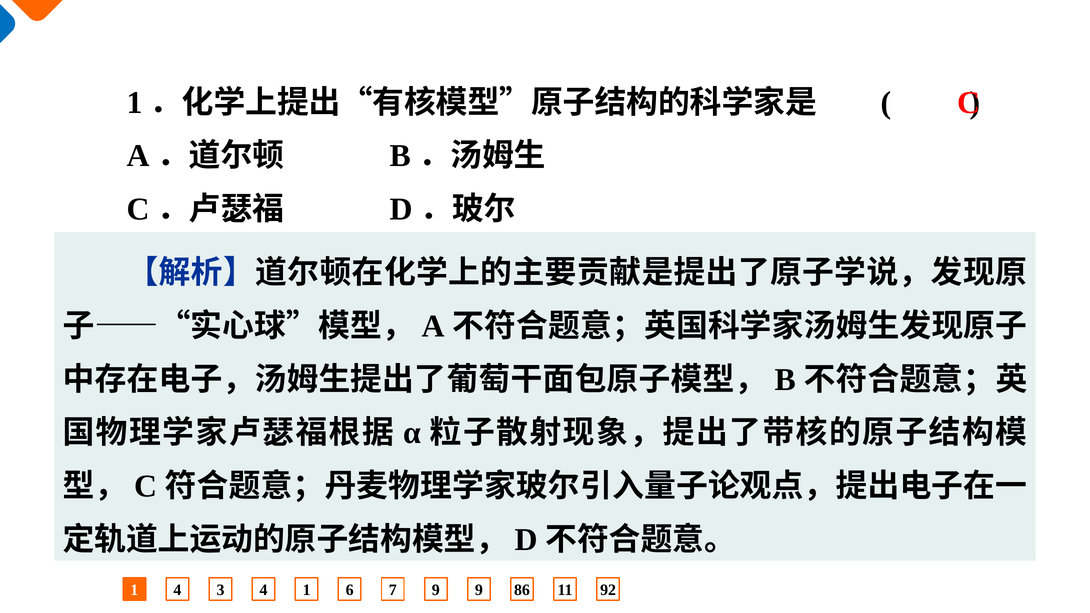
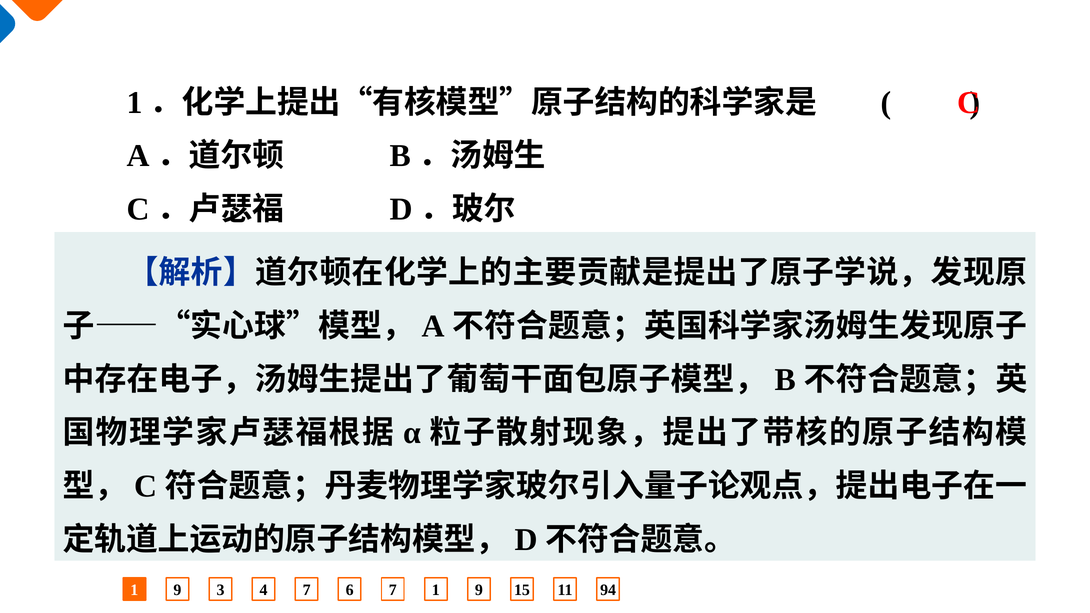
4: 4 -> 9 (177, 590)
4 1: 1 -> 7 (307, 590)
7 9: 9 -> 1 (436, 590)
86: 86 -> 15 (522, 590)
92: 92 -> 94 (608, 590)
